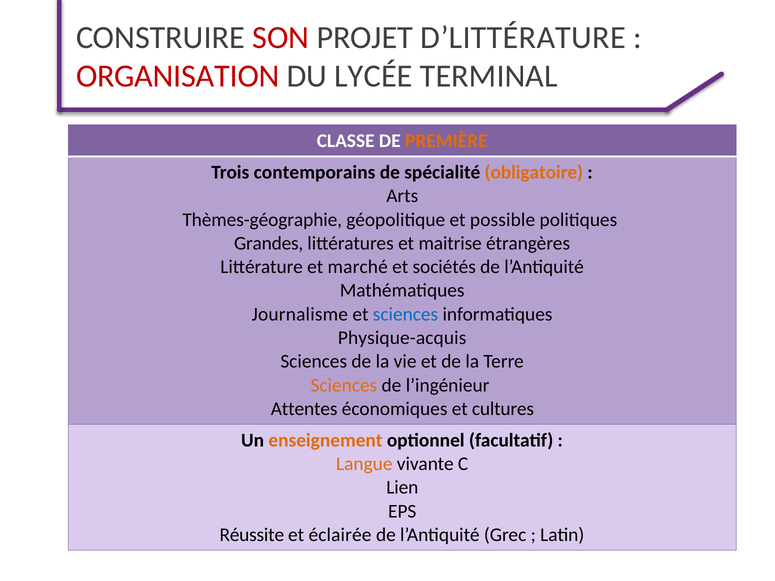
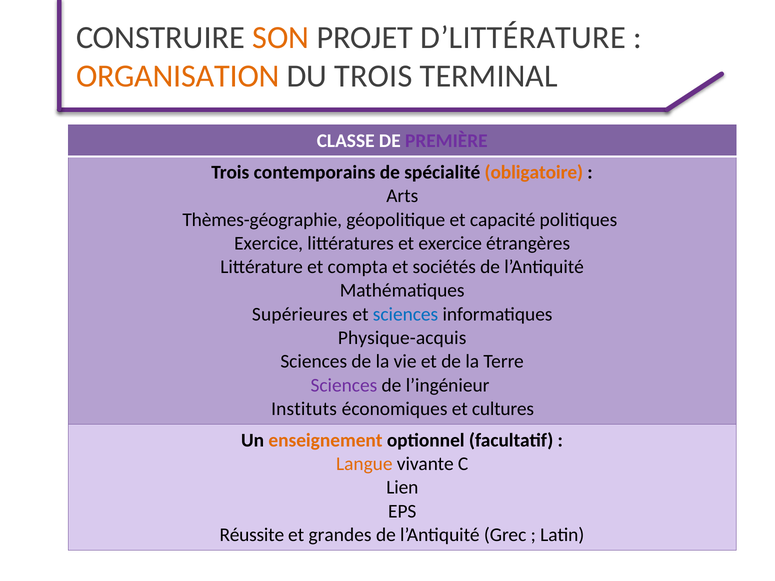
SON colour: red -> orange (281, 37)
ORGANISATION colour: red -> orange (178, 76)
DU LYCÉE: LYCÉE -> TROIS (373, 76)
PREMIÈRE colour: orange -> purple (446, 141)
possible: possible -> capacité (503, 220)
Grandes: Grandes -> Exercice (269, 243)
et maitrise: maitrise -> exercice (450, 243)
marché: marché -> compta (358, 267)
Journalisme: Journalisme -> Supérieures (300, 314)
Sciences colour: orange -> purple (344, 385)
Attentes: Attentes -> Instituts (304, 409)
éclairée: éclairée -> grandes (340, 535)
